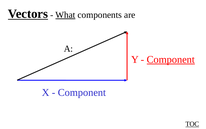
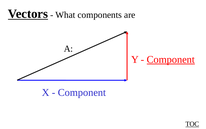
What underline: present -> none (65, 15)
